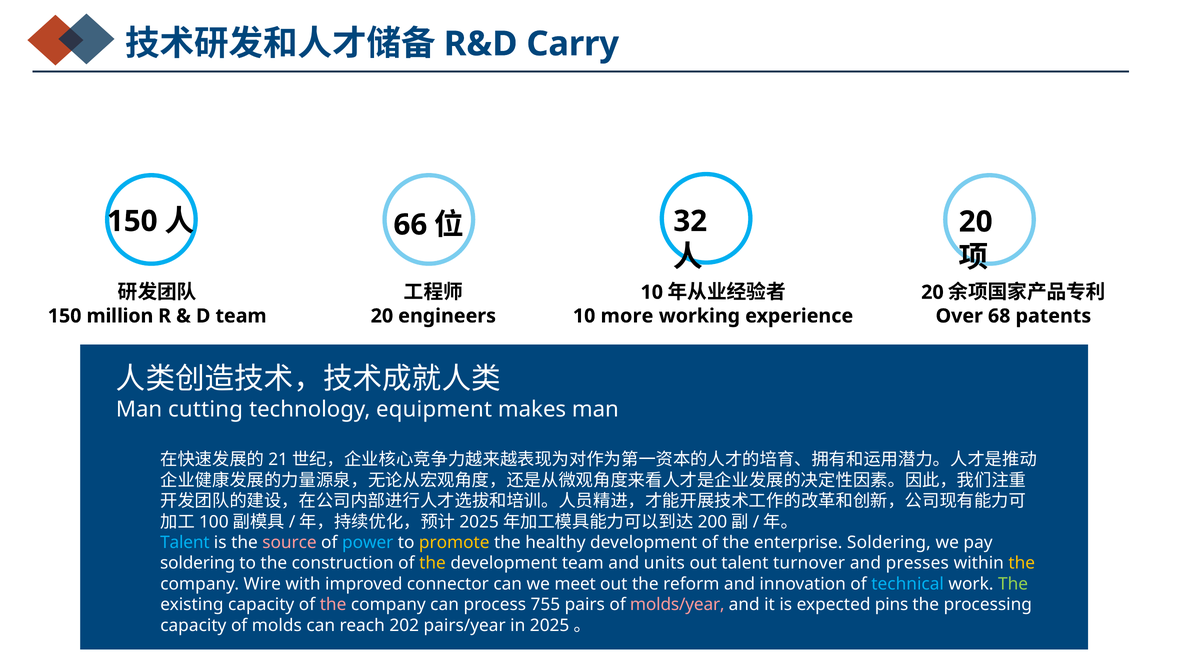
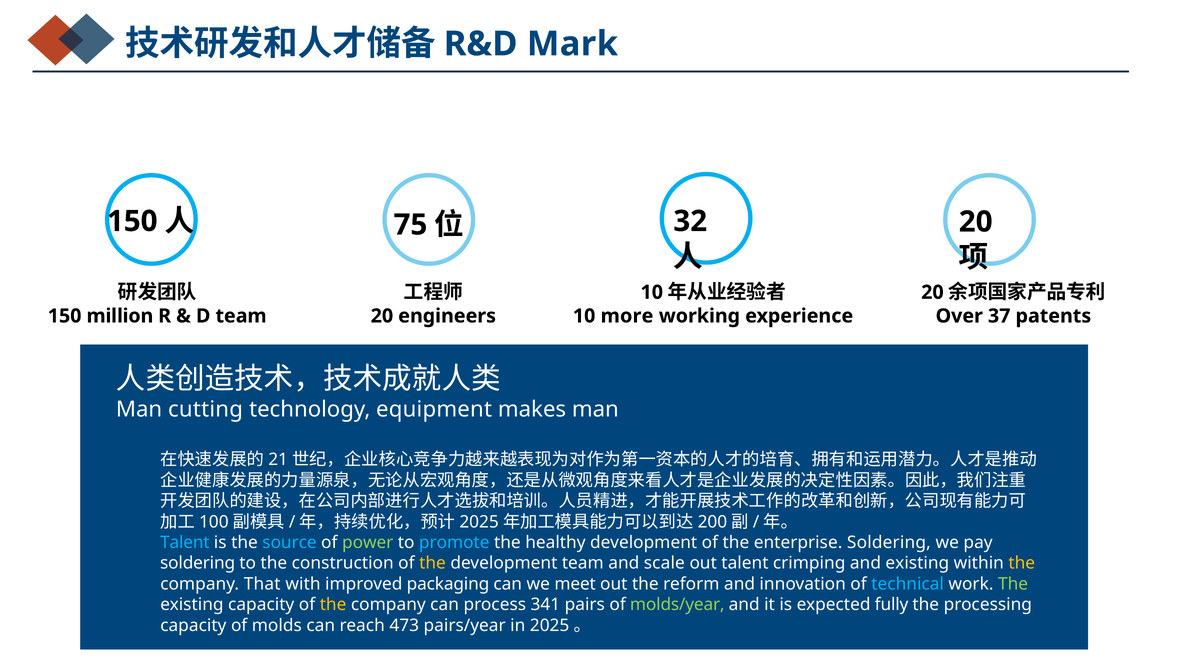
Carry: Carry -> Mark (572, 44)
66: 66 -> 75 (410, 225)
68: 68 -> 37 (999, 316)
source colour: pink -> light blue (290, 543)
power colour: light blue -> light green (368, 543)
promote colour: yellow -> light blue (454, 543)
units: units -> scale (664, 563)
turnover: turnover -> crimping (809, 563)
and presses: presses -> existing (917, 563)
Wire: Wire -> That (262, 584)
connector: connector -> packaging (448, 584)
the colour: pink -> yellow (333, 605)
755: 755 -> 341 (545, 605)
molds/year colour: pink -> light green (677, 605)
pins: pins -> fully (892, 605)
202: 202 -> 473 (404, 626)
